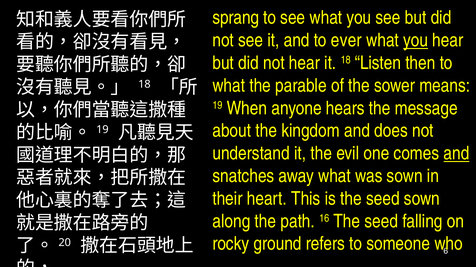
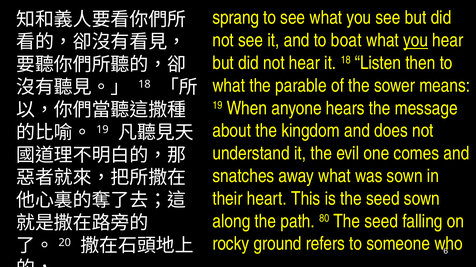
ever: ever -> boat (346, 40)
and underline: present -> none (457, 154)
16: 16 -> 80 (324, 219)
